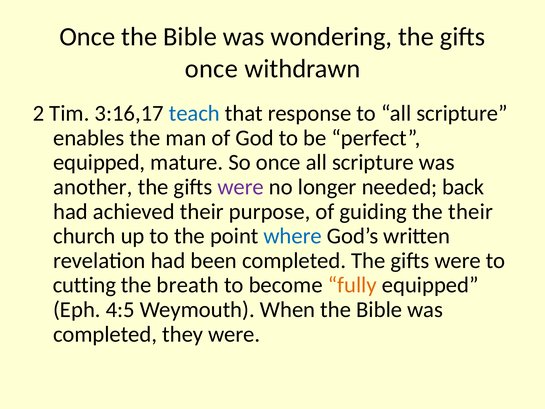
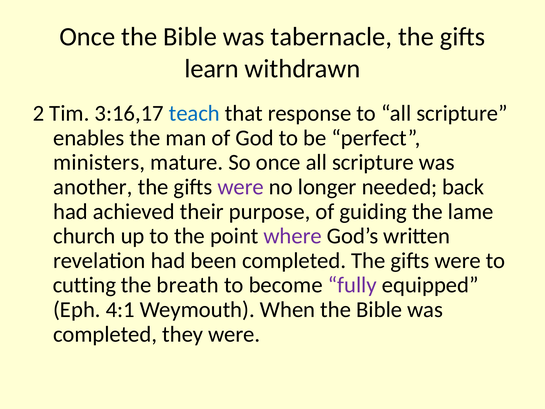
wondering: wondering -> tabernacle (331, 37)
once: once -> learn (212, 69)
equipped: equipped -> ministers (99, 162)
the their: their -> lame (471, 211)
where colour: blue -> purple (293, 236)
fully colour: orange -> purple (352, 285)
4:5: 4:5 -> 4:1 (120, 310)
